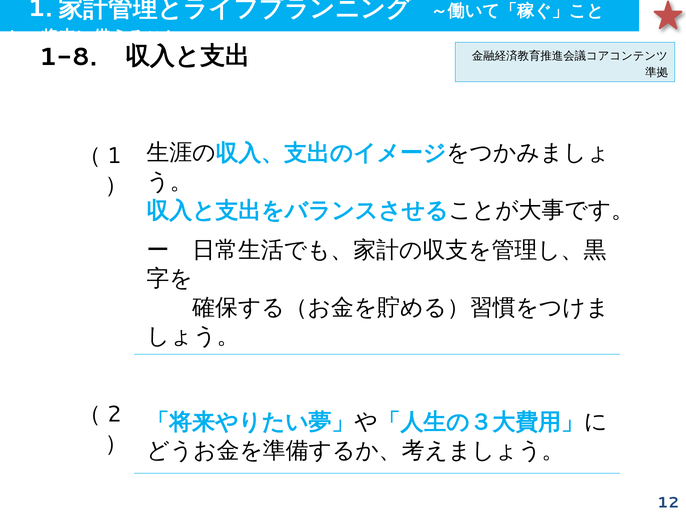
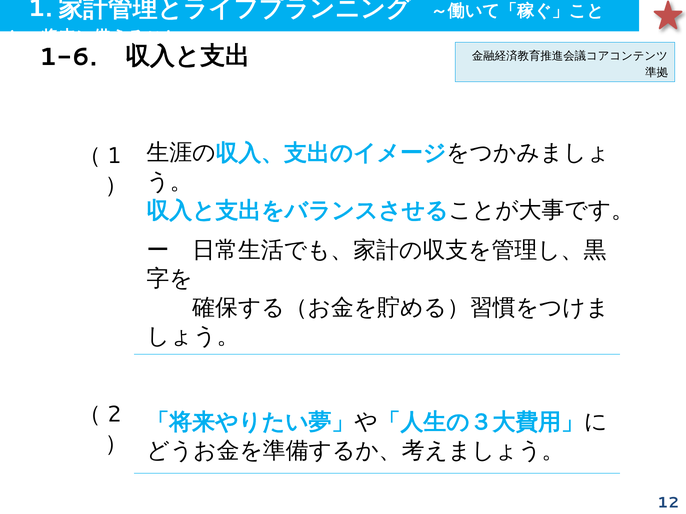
1-8: 1-8 -> 1-6 (68, 57)
